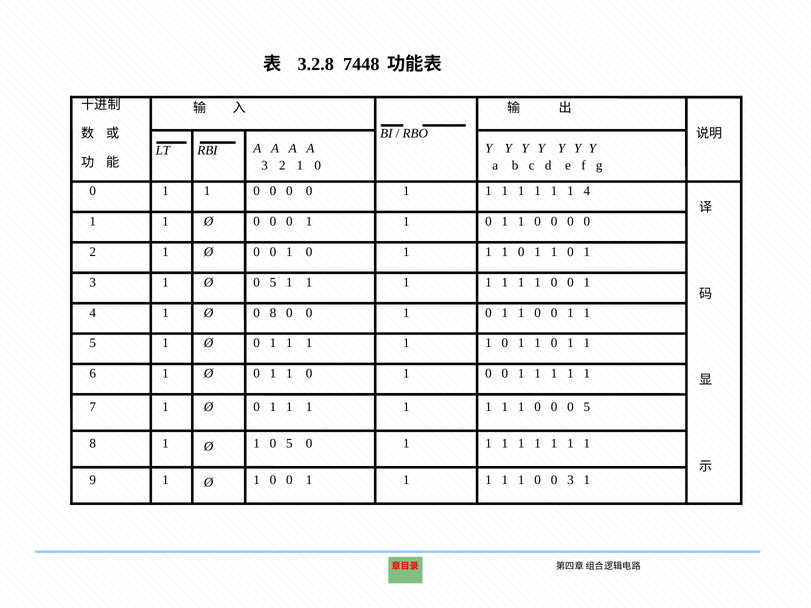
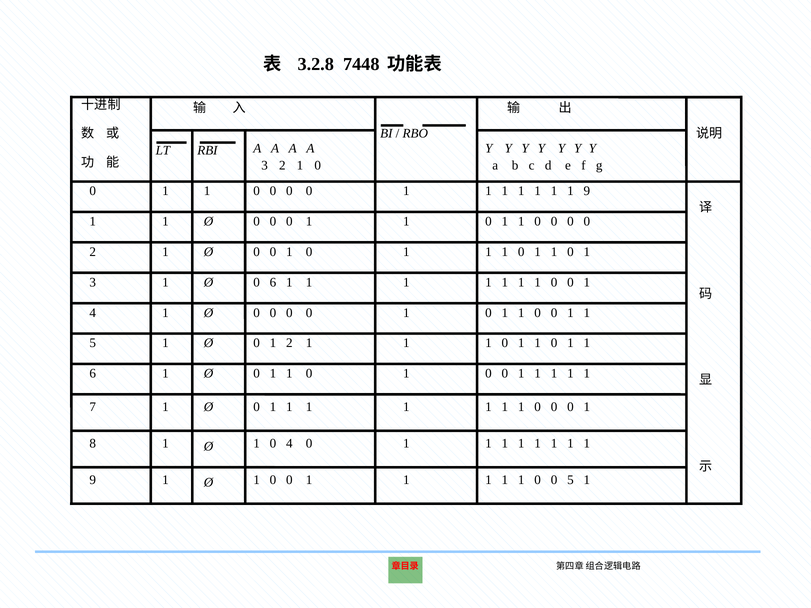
1 4: 4 -> 9 (587, 191)
5: 5 -> 6 (273, 282)
8: 8 -> 0 (273, 313)
1: 1 -> 2 (289, 343)
5: 5 -> 1 (587, 407)
1 0 5: 5 -> 4 (289, 444)
0 3: 3 -> 5 (570, 480)
